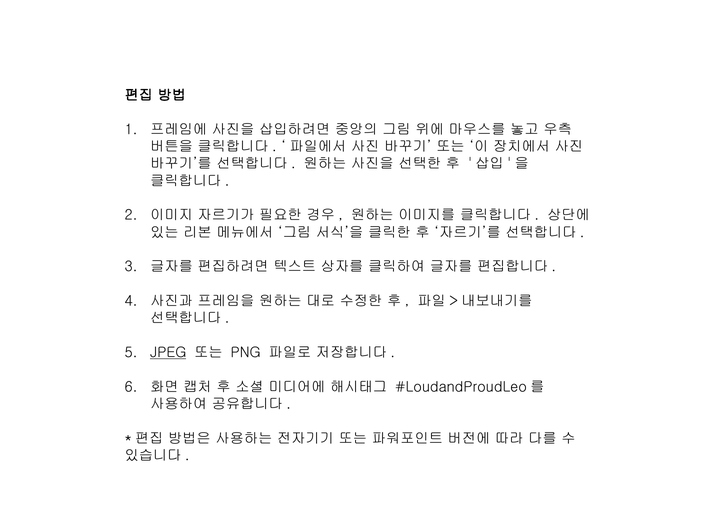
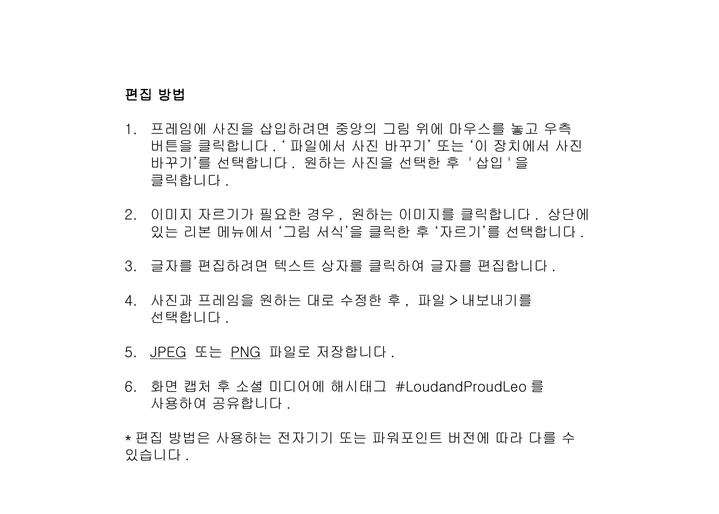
PNG underline: none -> present (246, 352)
